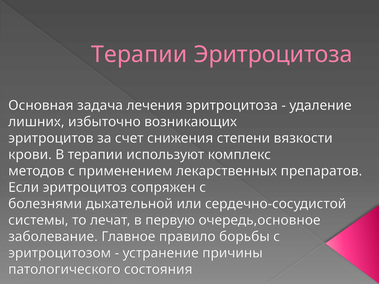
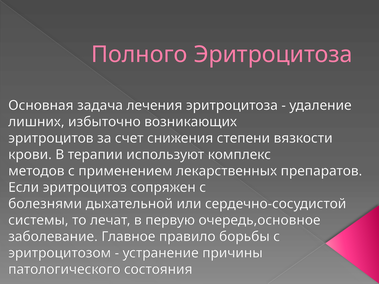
Терапии: Терапии -> Полного (139, 55)
